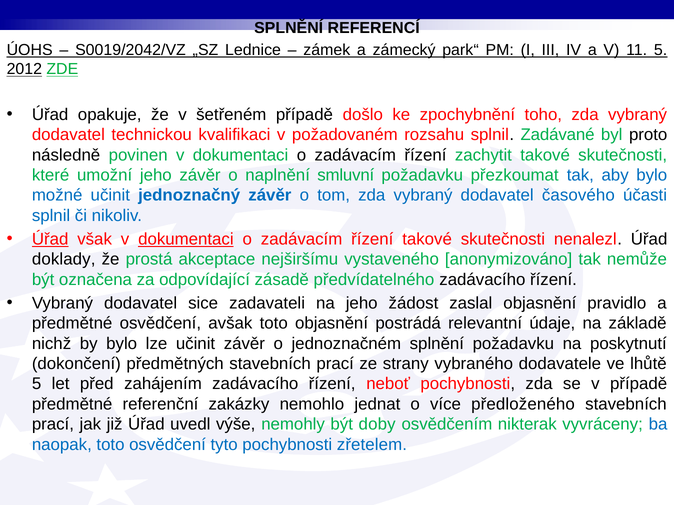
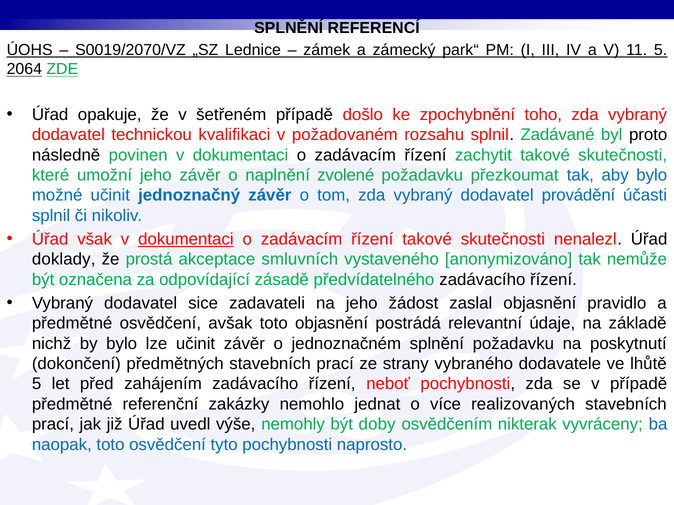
S0019/2042/VZ: S0019/2042/VZ -> S0019/2070/VZ (130, 50)
2012: 2012 -> 2064 (24, 69)
smluvní: smluvní -> zvolené (346, 175)
časového: časového -> provádění (578, 196)
Úřad underline: present -> none (50, 239)
nejširšímu: nejširšímu -> smluvních (300, 260)
předloženého: předloženého -> realizovaných (523, 404)
zřetelem: zřetelem -> naprosto (372, 445)
